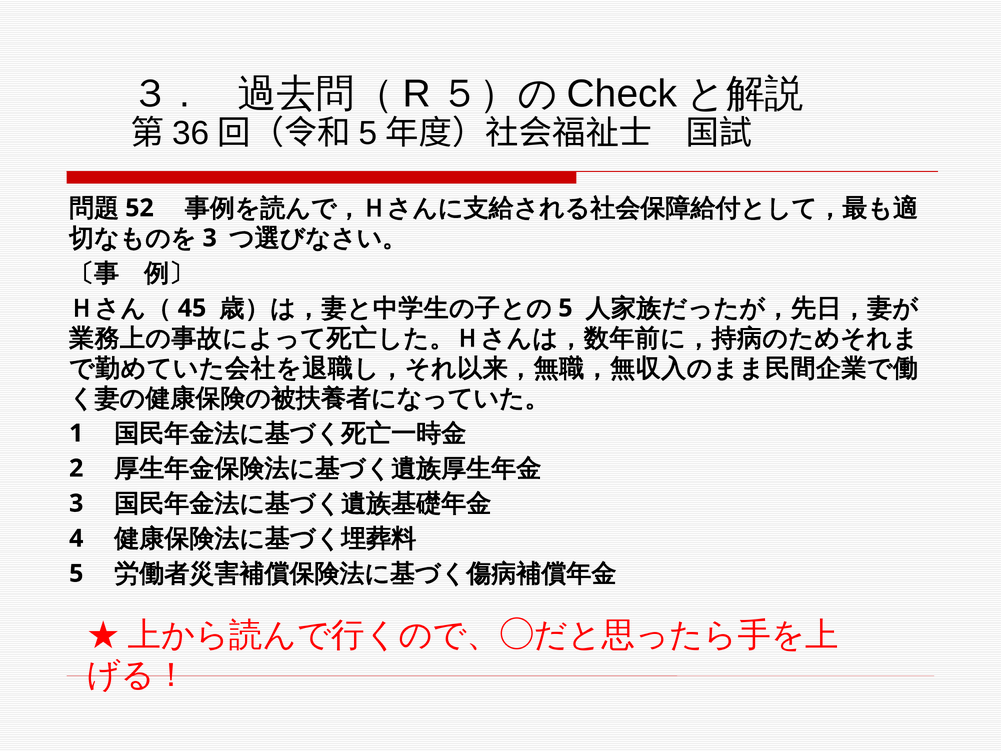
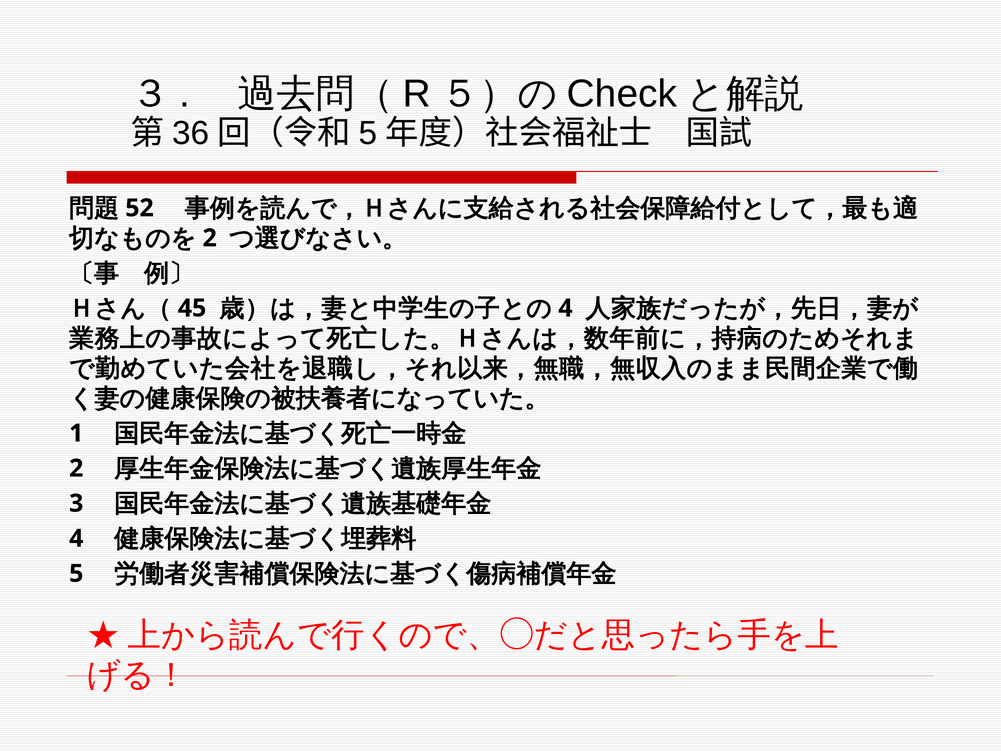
3: 3 -> 2 (210, 238)
5: 5 -> 4 (565, 308)
